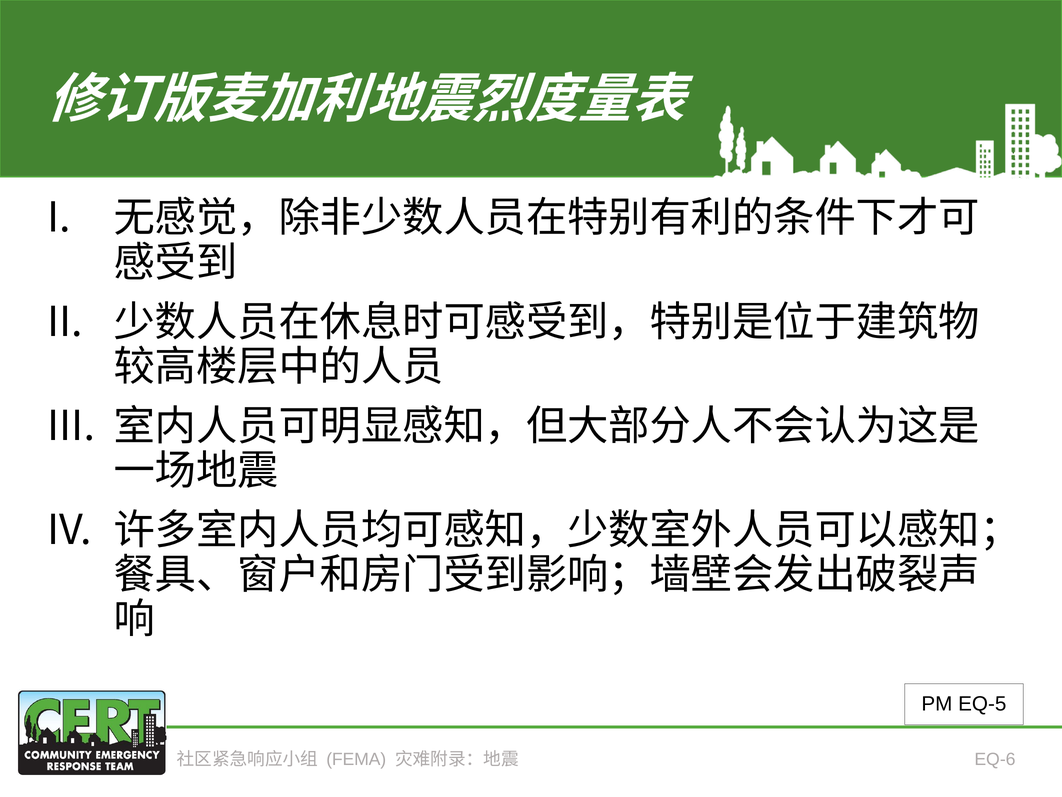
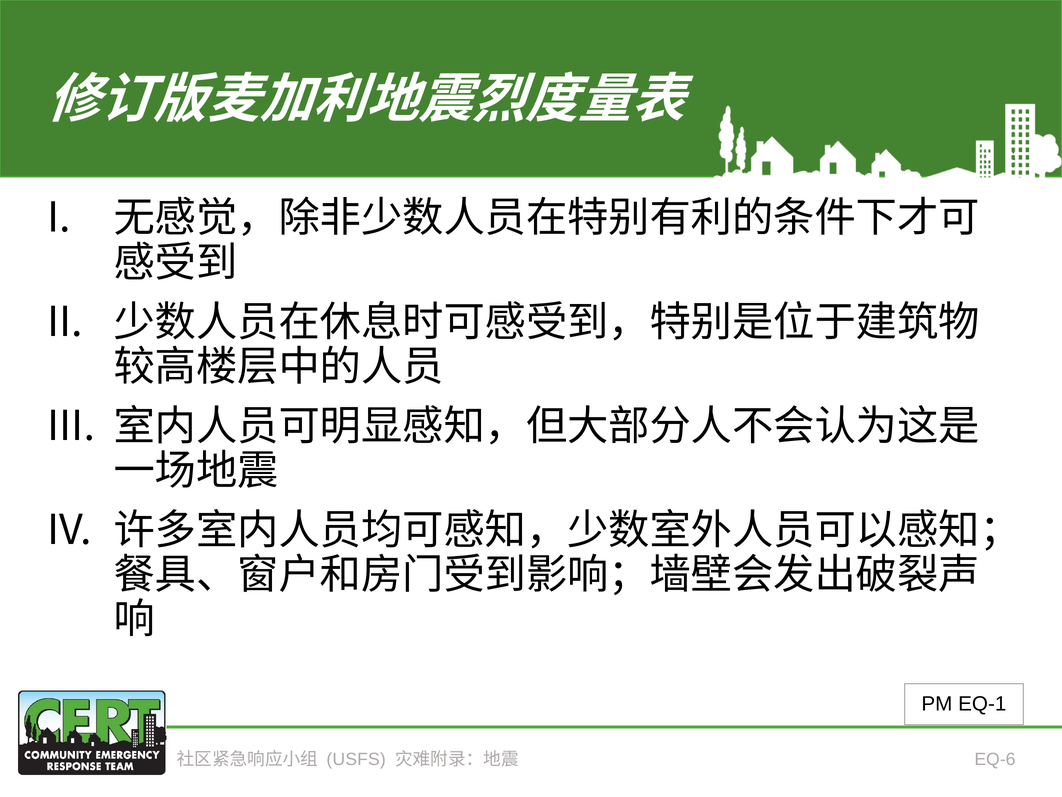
EQ-5: EQ-5 -> EQ-1 (982, 704)
FEMA: FEMA -> USFS (356, 759)
